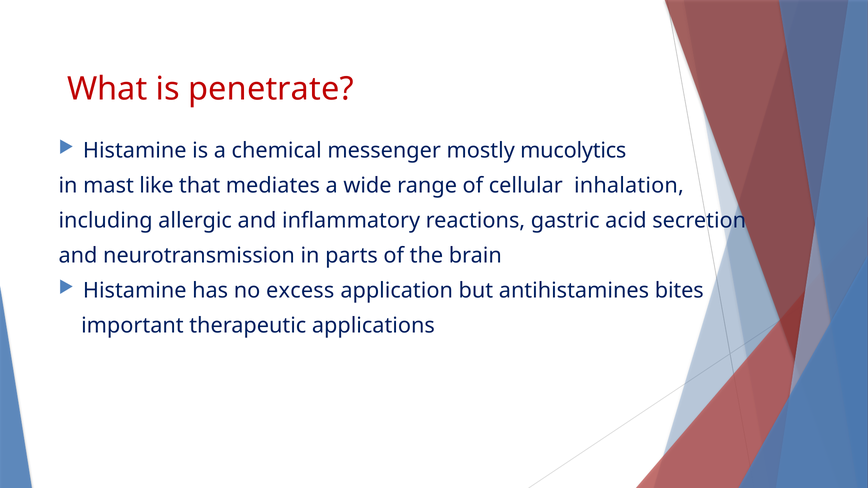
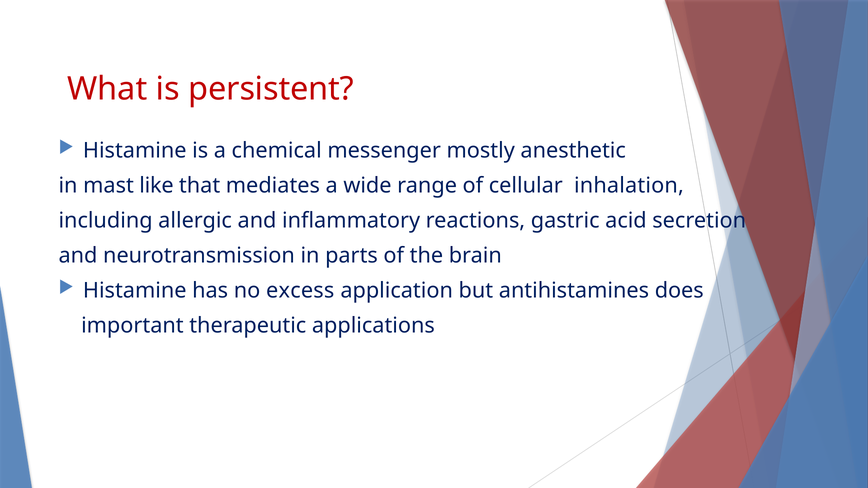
penetrate: penetrate -> persistent (271, 89)
mucolytics: mucolytics -> anesthetic (573, 150)
bites: bites -> does (679, 291)
